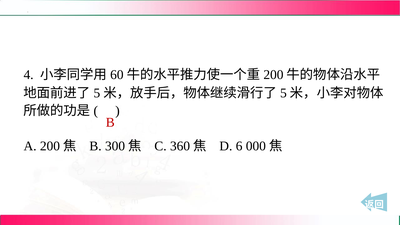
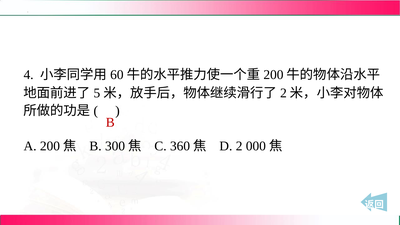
5: 5 -> 2 (283, 93)
D 6: 6 -> 2 (239, 146)
